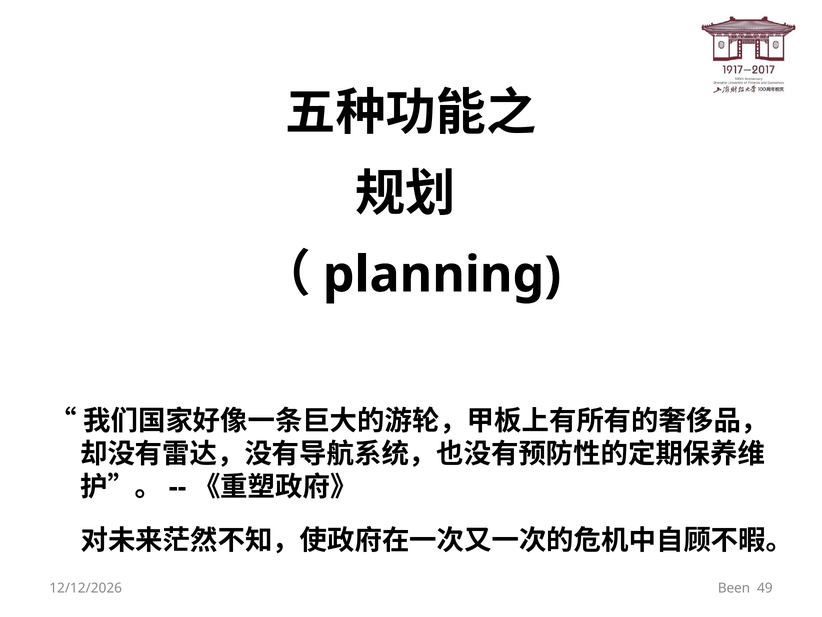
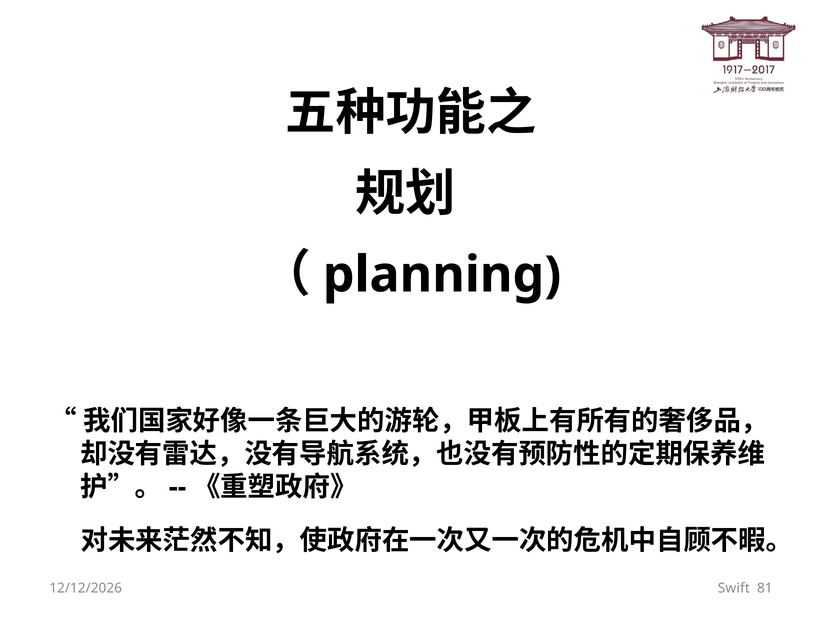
Been: Been -> Swift (734, 588)
49: 49 -> 81 (765, 588)
